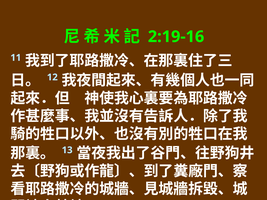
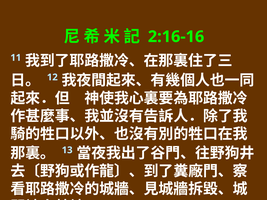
2:19-16: 2:19-16 -> 2:16-16 (176, 37)
